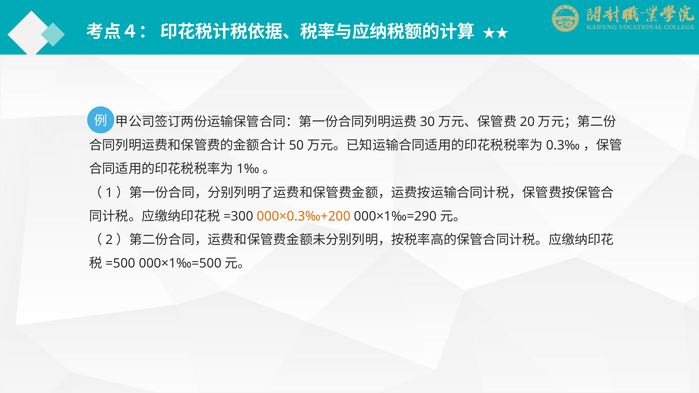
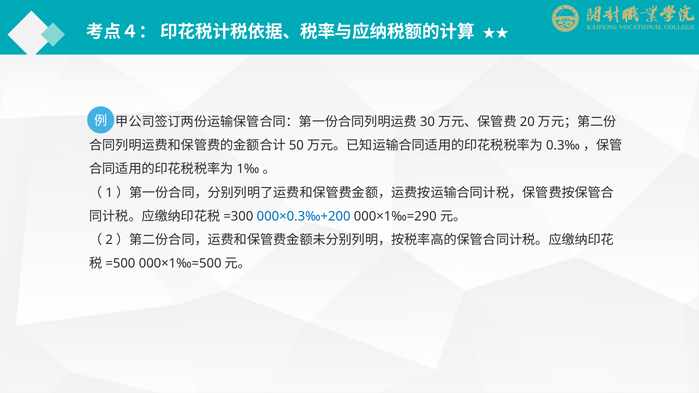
000×0.3‰+200 colour: orange -> blue (304, 216)
